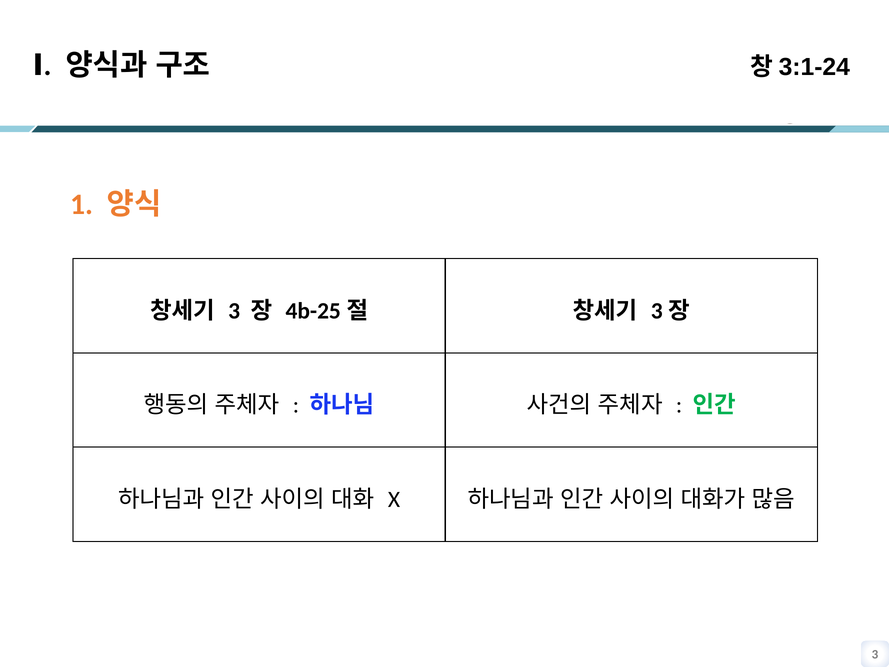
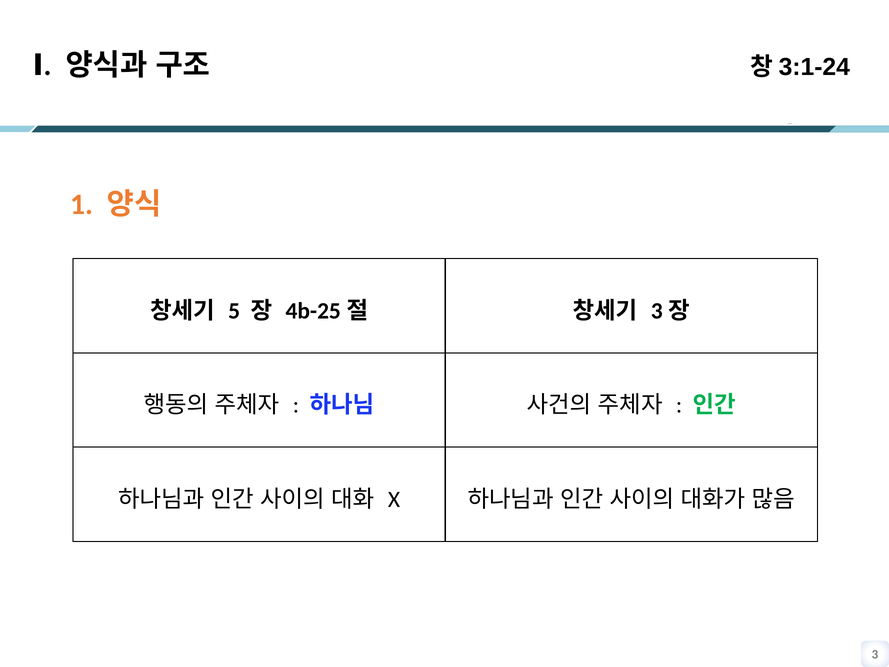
3: 3 -> 5 (234, 311)
